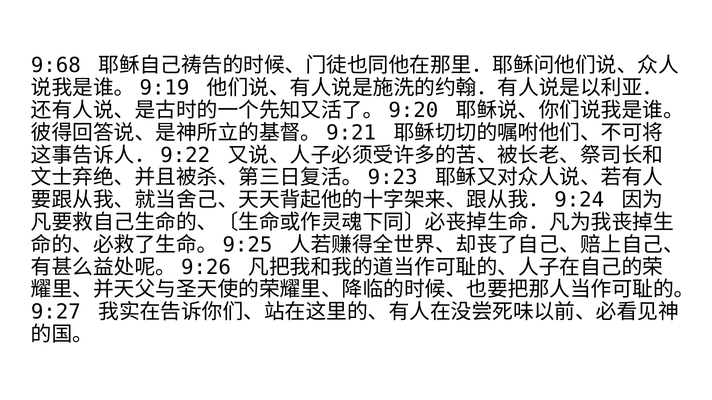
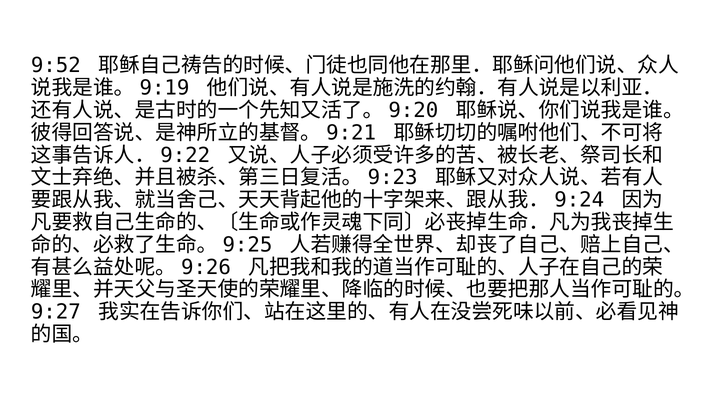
9:68: 9:68 -> 9:52 (56, 66)
